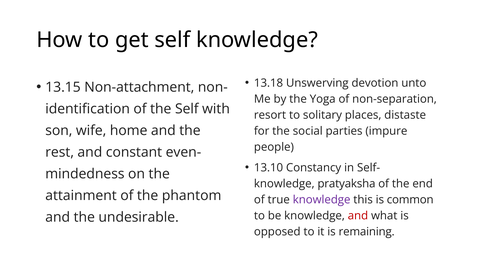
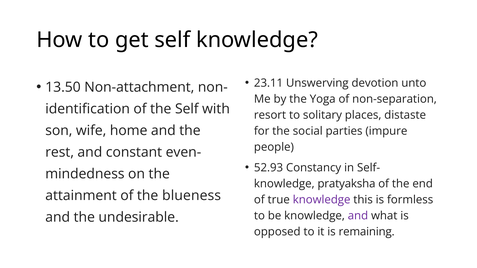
13.18: 13.18 -> 23.11 (269, 83)
13.15: 13.15 -> 13.50 (63, 87)
13.10: 13.10 -> 52.93 (269, 168)
phantom: phantom -> blueness (192, 196)
common: common -> formless (410, 200)
and colour: red -> purple (358, 216)
